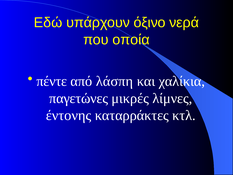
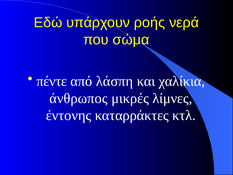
όξινο: όξινο -> ροής (149, 23)
οποία: οποία -> σώμα (131, 40)
παγετώνες: παγετώνες -> άνθρωπος (78, 98)
